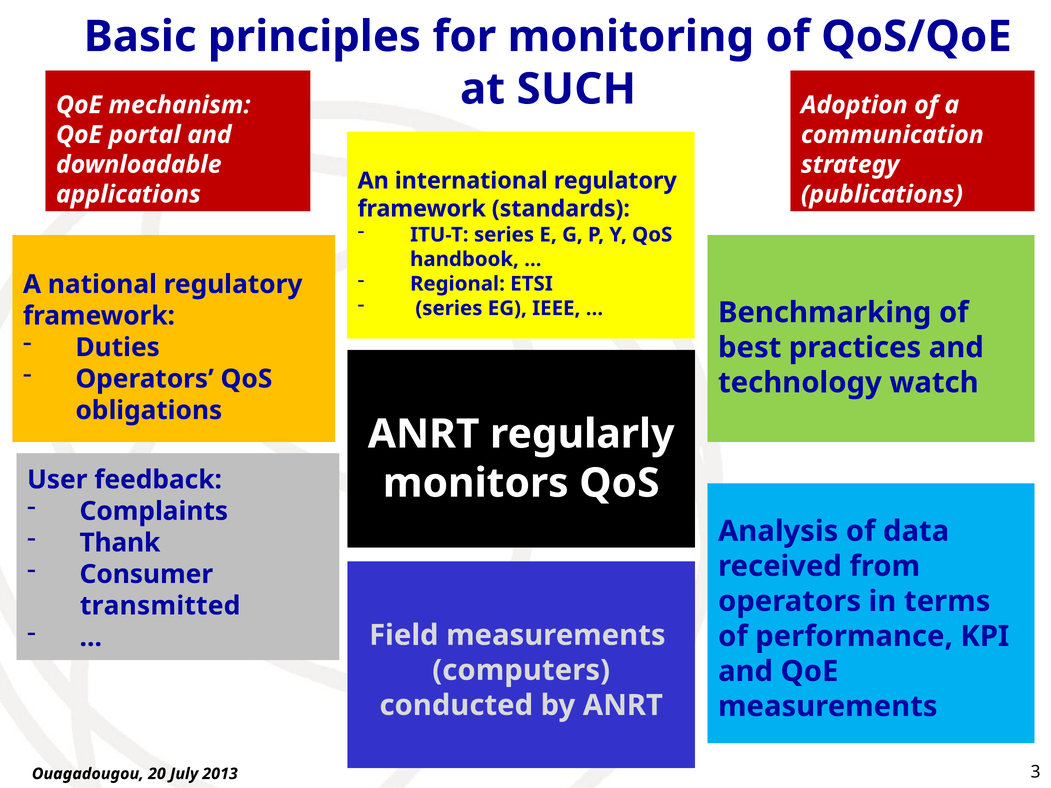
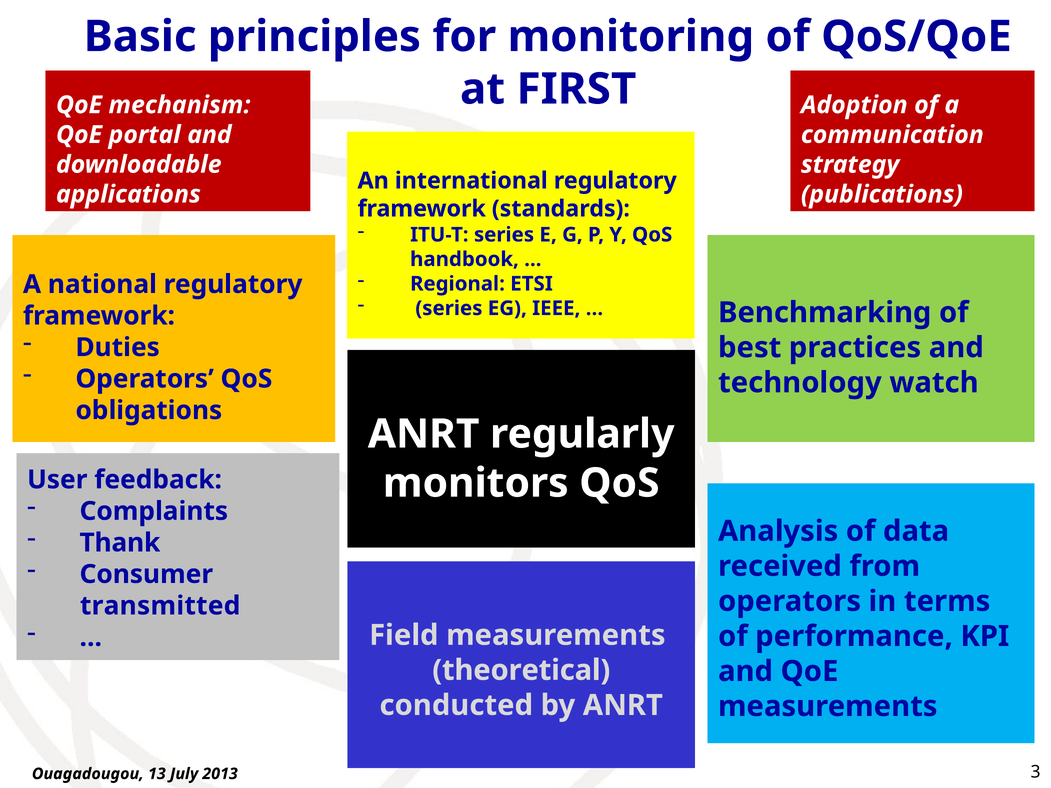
SUCH: SUCH -> FIRST (576, 89)
computers: computers -> theoretical (521, 670)
20: 20 -> 13 (157, 774)
